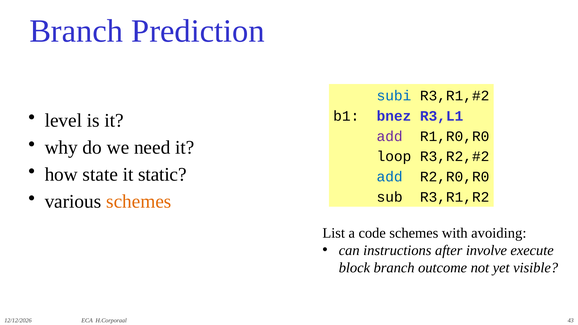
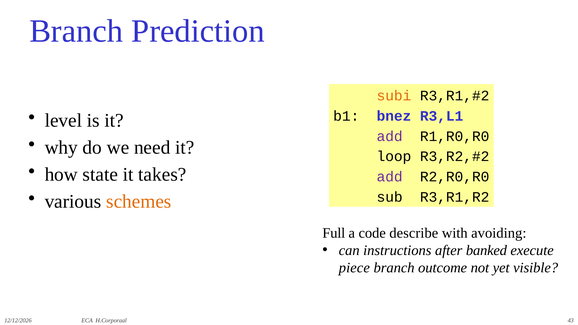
subi colour: blue -> orange (394, 96)
static: static -> takes (162, 175)
add colour: blue -> purple (390, 177)
List: List -> Full (334, 233)
code schemes: schemes -> describe (414, 233)
involve: involve -> banked (486, 250)
block: block -> piece (354, 268)
